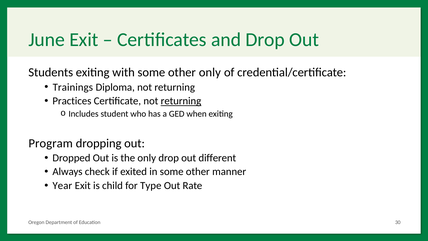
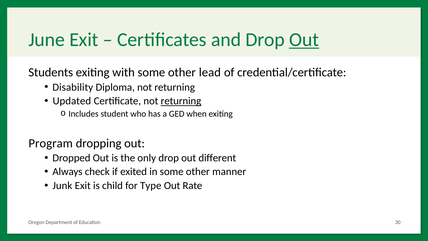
Out underline: none -> present (304, 40)
other only: only -> lead (210, 72)
Trainings: Trainings -> Disability (73, 87)
Practices: Practices -> Updated (72, 101)
Year: Year -> Junk (62, 185)
